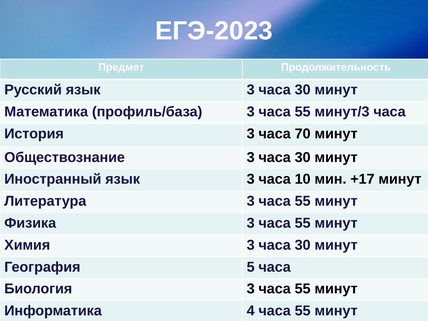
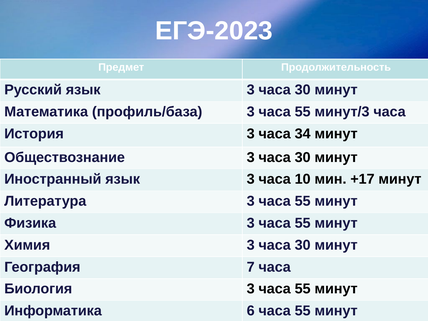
70: 70 -> 34 (303, 134)
5: 5 -> 7 (251, 267)
4: 4 -> 6 (251, 311)
